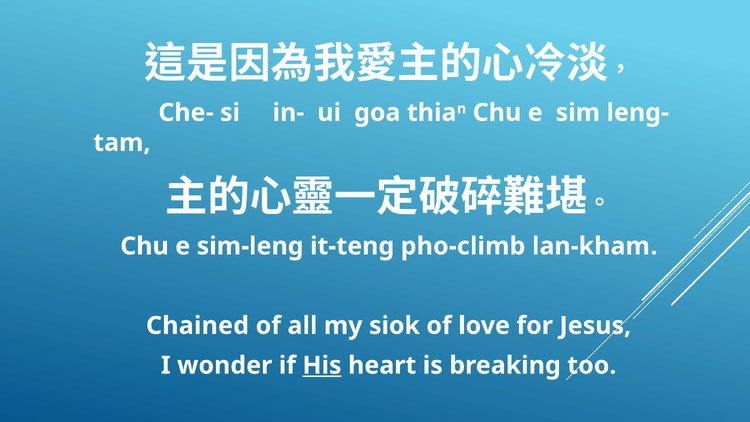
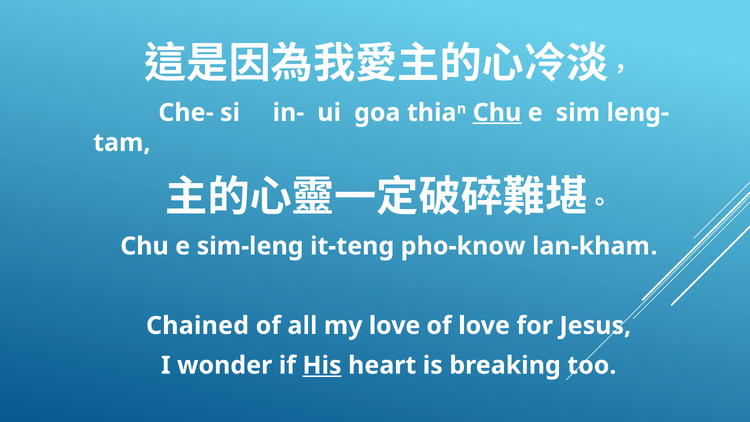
Chu underline: none -> present (497, 113)
pho-climb: pho-climb -> pho-know (463, 246)
my siok: siok -> love (395, 326)
